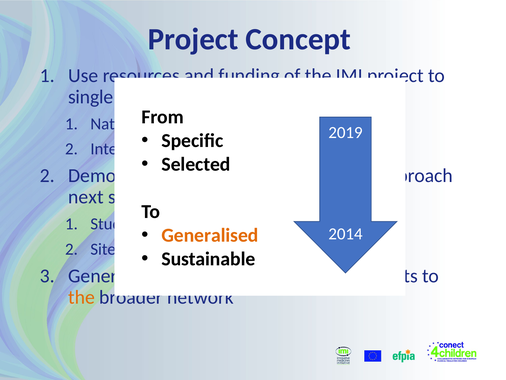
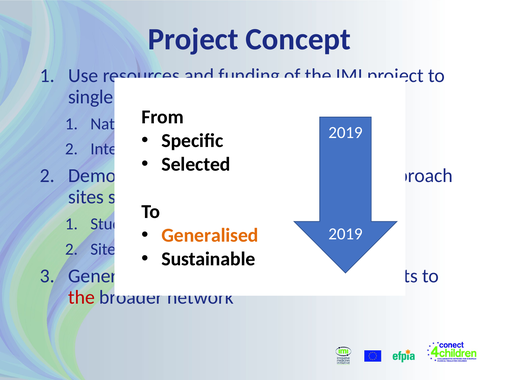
next: next -> sites (86, 197)
2014: 2014 -> 2019 (345, 234)
the colour: orange -> red (82, 297)
